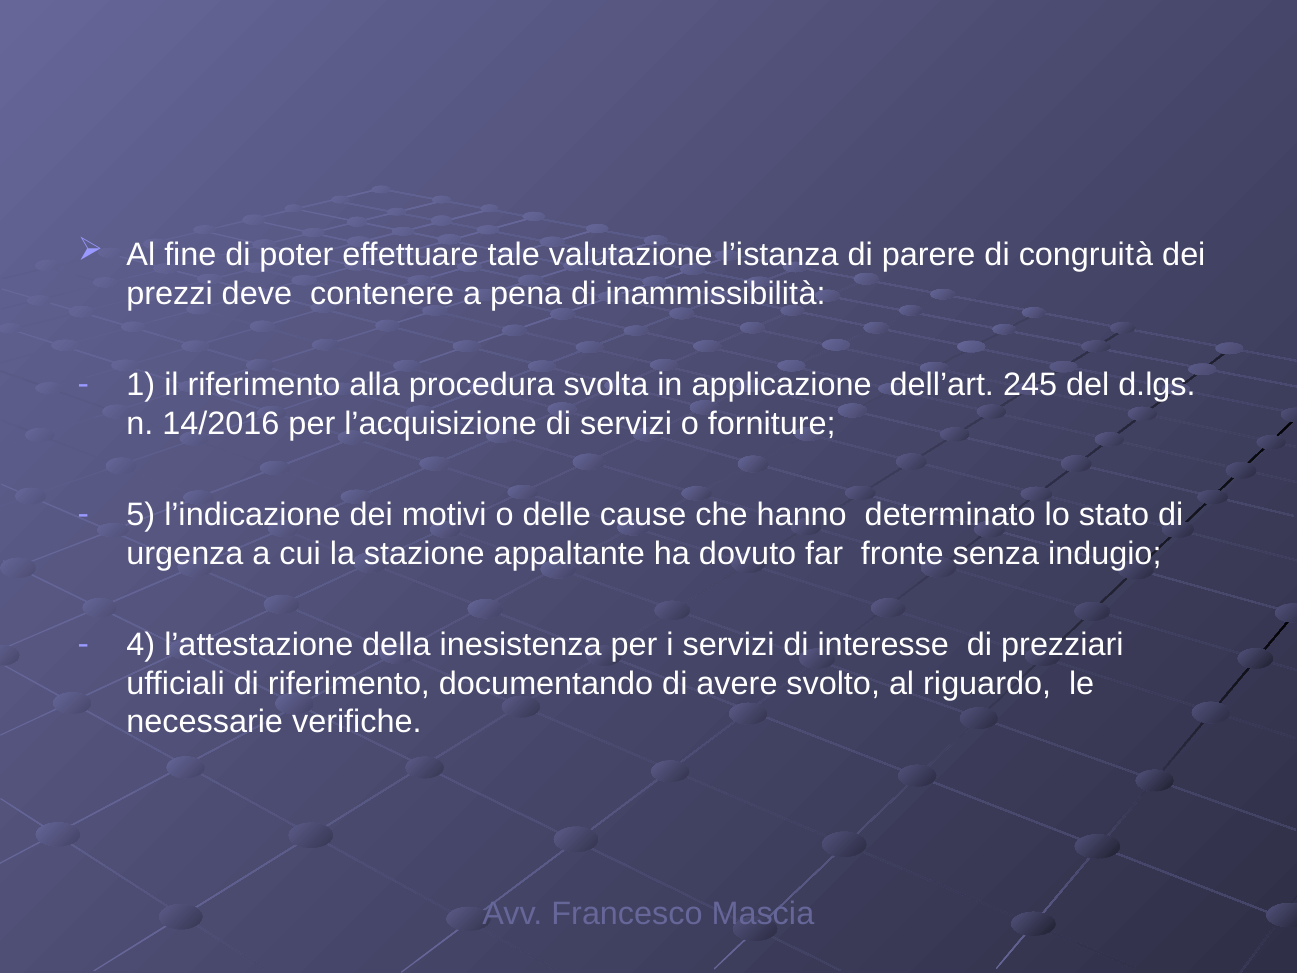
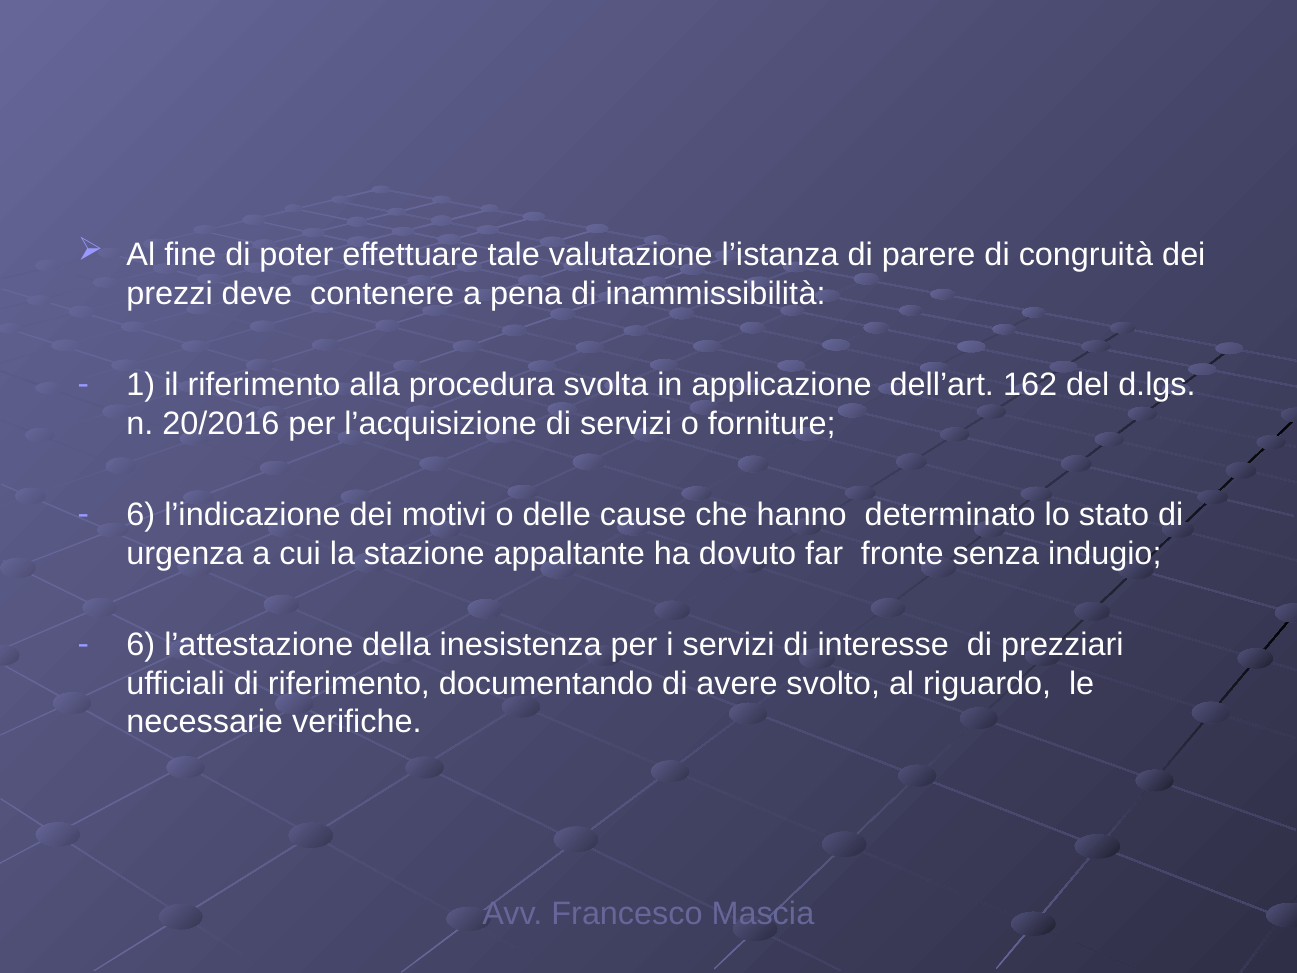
245: 245 -> 162 (1030, 385)
14/2016: 14/2016 -> 20/2016 (221, 424)
5: 5 -> 6 (141, 515)
4: 4 -> 6 (141, 644)
